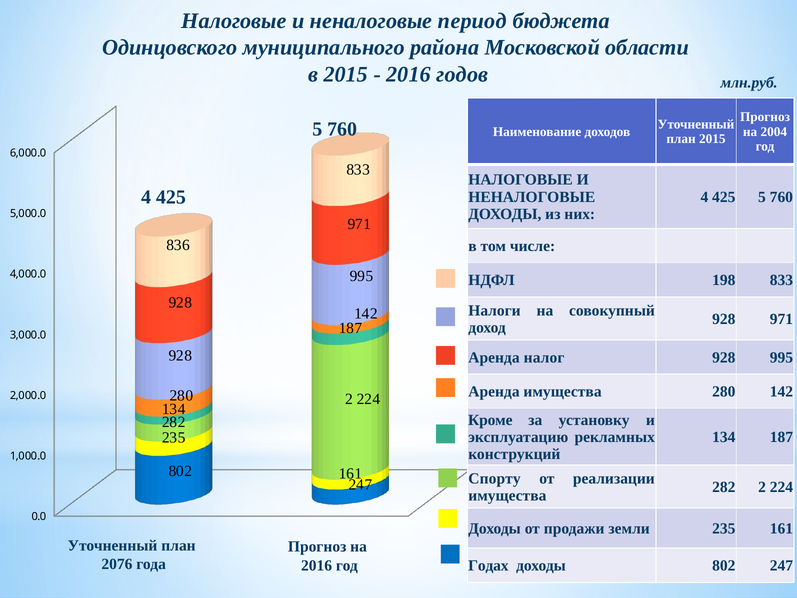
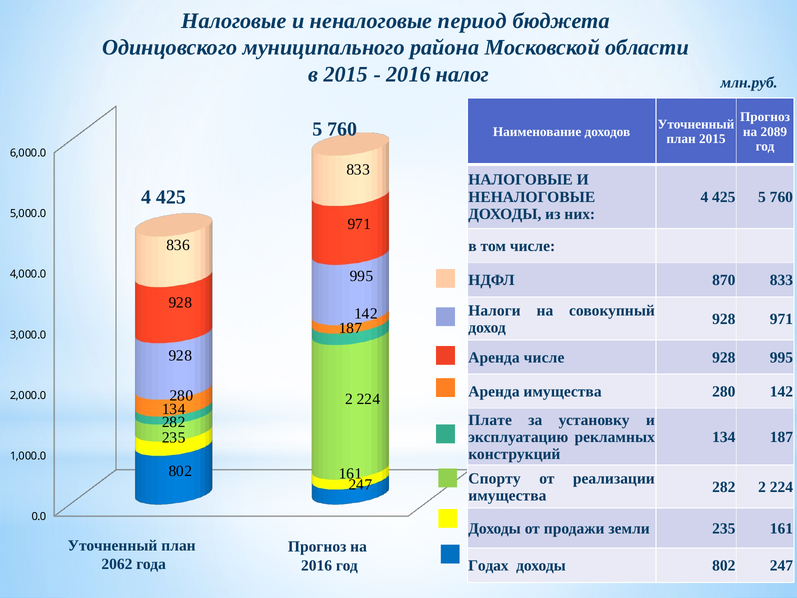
годов: годов -> налог (463, 74)
2004: 2004 -> 2089 (774, 132)
198: 198 -> 870 (724, 280)
Аренда налог: налог -> числе (544, 357)
Кроме: Кроме -> Плате (490, 420)
2076: 2076 -> 2062 (117, 564)
